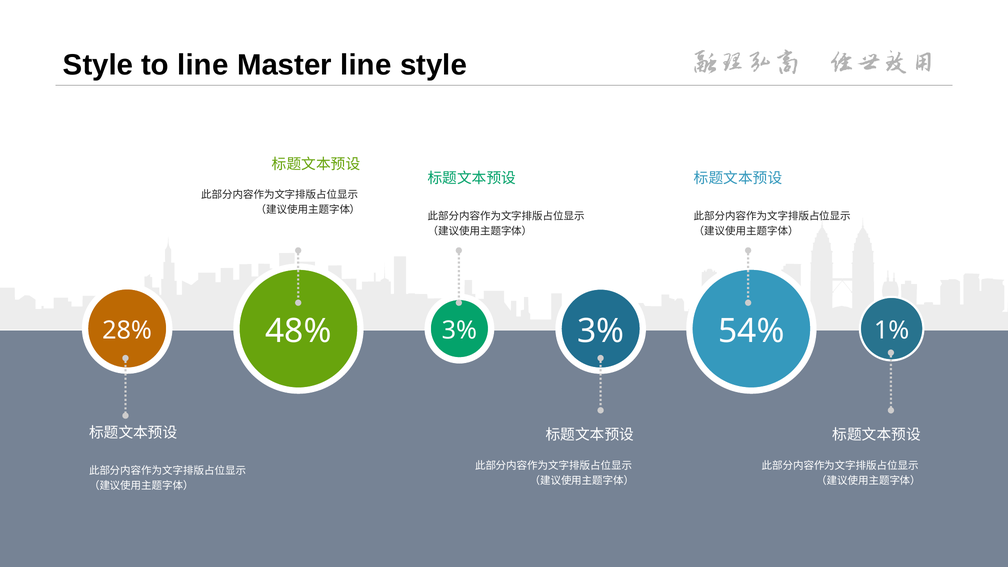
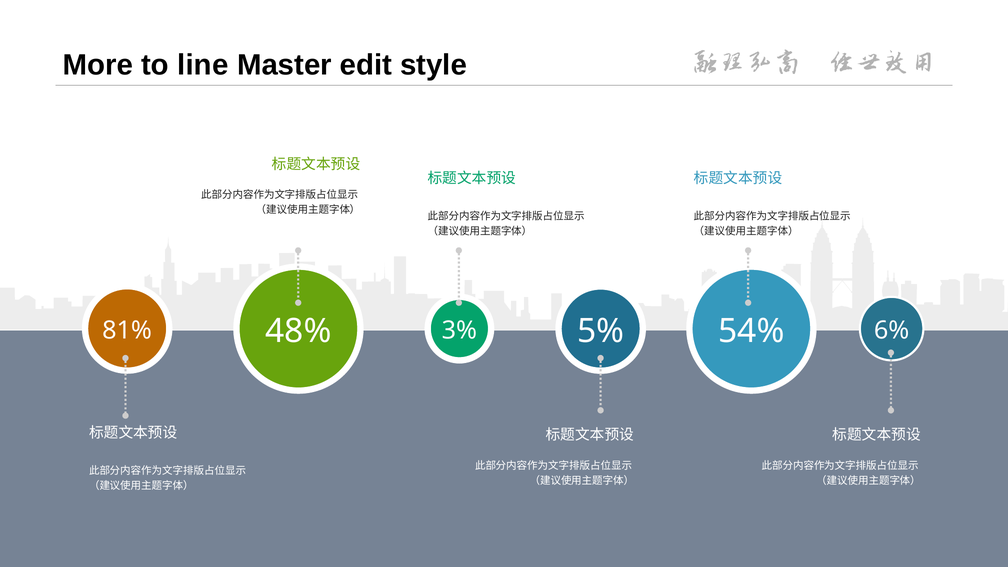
Style: Style -> More (98, 65)
Master line: line -> edit (366, 65)
28%: 28% -> 81% (127, 330)
3% 3%: 3% -> 5% (601, 331)
1%: 1% -> 6% (892, 330)
